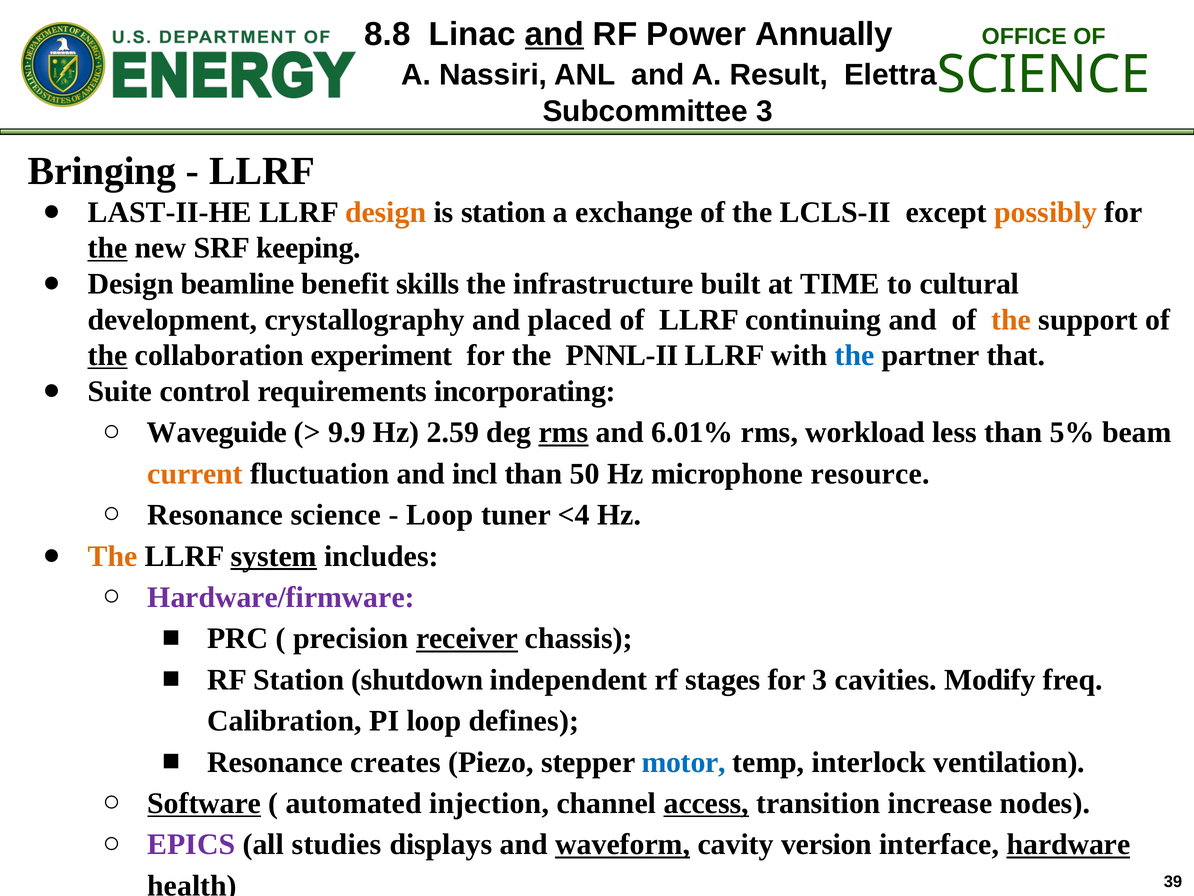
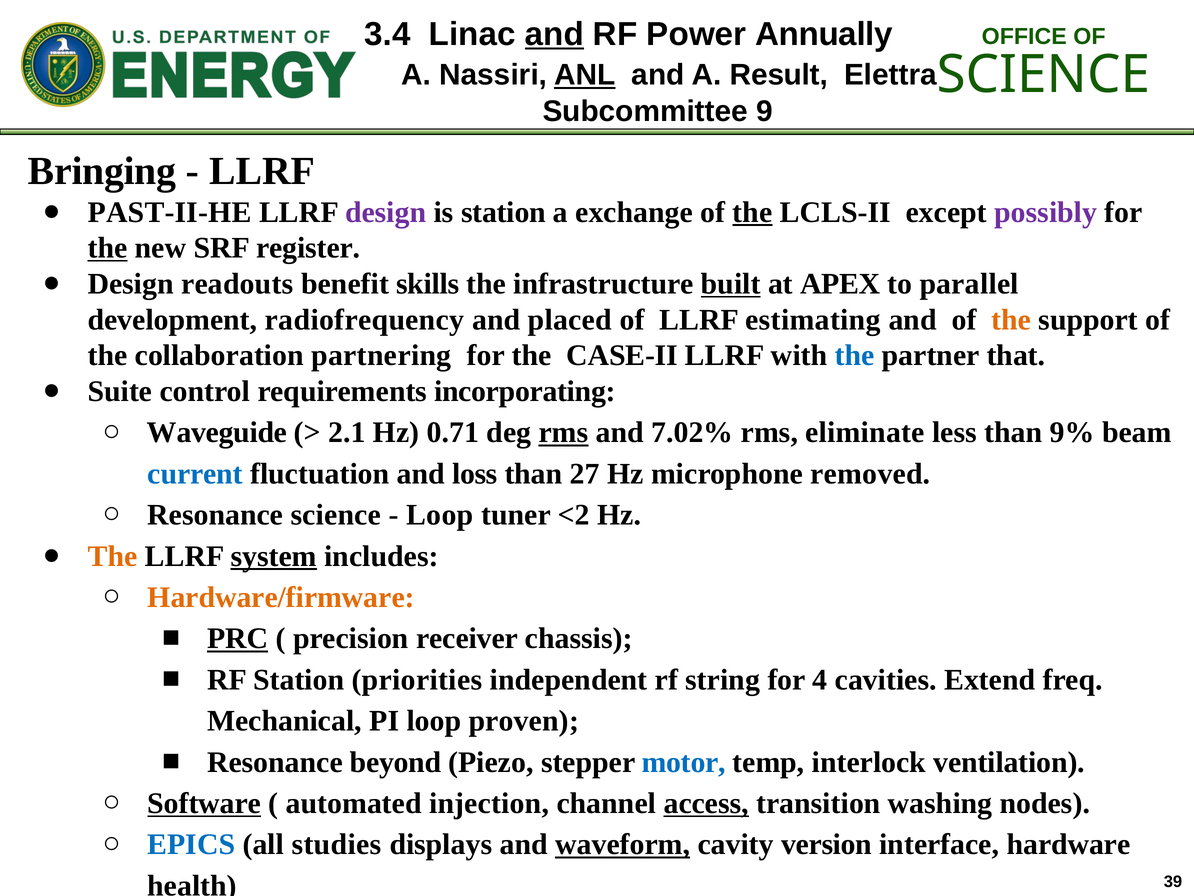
8.8: 8.8 -> 3.4 (387, 34)
ANL underline: none -> present (585, 75)
Subcommittee 3: 3 -> 9 (765, 112)
LAST-II-HE: LAST-II-HE -> PAST-II-HE (170, 212)
design colour: orange -> purple (386, 212)
the underline: none -> present (752, 212)
possibly colour: orange -> purple (1046, 212)
keeping: keeping -> register (308, 248)
beamline: beamline -> readouts (237, 284)
built underline: none -> present (731, 284)
TIME: TIME -> APEX (840, 284)
cultural: cultural -> parallel (969, 284)
crystallography: crystallography -> radiofrequency (365, 319)
continuing: continuing -> estimating (813, 319)
the underline: present -> none (108, 355)
experiment: experiment -> partnering (381, 355)
PNNL-II: PNNL-II -> CASE-II (622, 355)
9.9: 9.9 -> 2.1 (347, 432)
2.59: 2.59 -> 0.71 (453, 432)
6.01%: 6.01% -> 7.02% (692, 432)
workload: workload -> eliminate (865, 432)
5%: 5% -> 9% (1072, 432)
current colour: orange -> blue (195, 473)
incl: incl -> loss (475, 473)
50: 50 -> 27 (585, 473)
resource: resource -> removed (870, 473)
<4: <4 -> <2 (574, 515)
Hardware/firmware colour: purple -> orange (281, 597)
PRC underline: none -> present (238, 638)
receiver underline: present -> none (467, 638)
shutdown: shutdown -> priorities (417, 679)
stages: stages -> string (723, 679)
for 3: 3 -> 4 (820, 679)
Modify: Modify -> Extend (990, 679)
Calibration: Calibration -> Mechanical (284, 721)
defines: defines -> proven (524, 721)
creates: creates -> beyond (396, 762)
increase: increase -> washing (940, 803)
EPICS colour: purple -> blue (191, 844)
hardware underline: present -> none (1068, 844)
